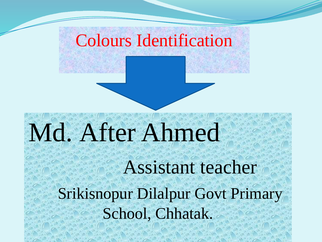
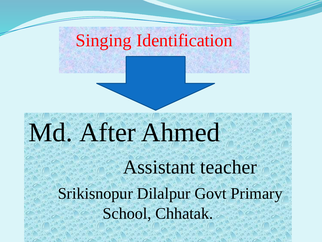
Colours: Colours -> Singing (104, 40)
